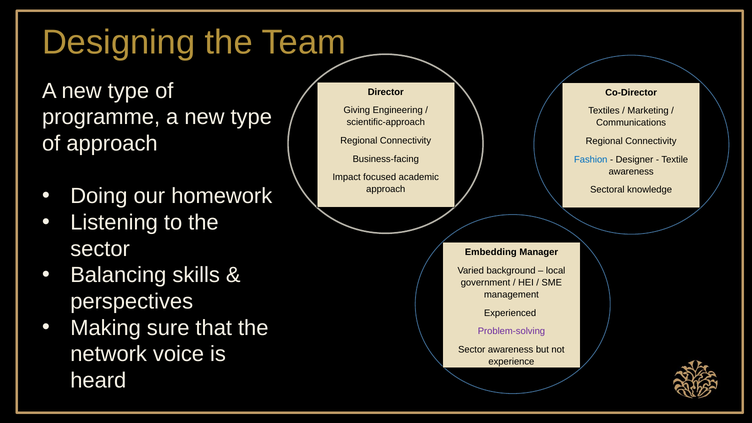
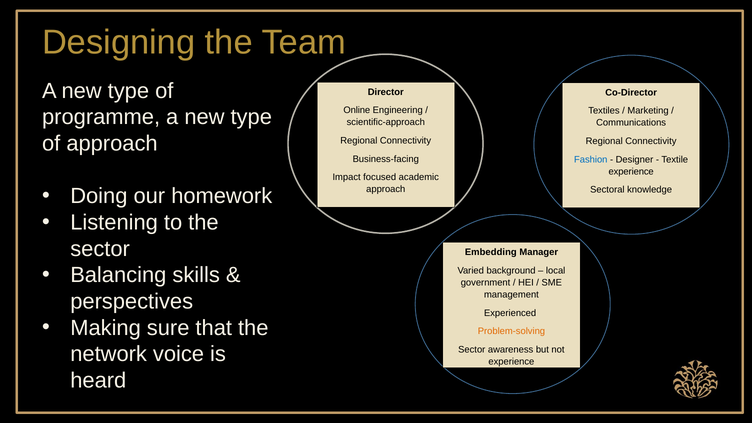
Giving: Giving -> Online (357, 110)
awareness: awareness -> experience (631, 171)
Problem-solving colour: purple -> orange (511, 331)
